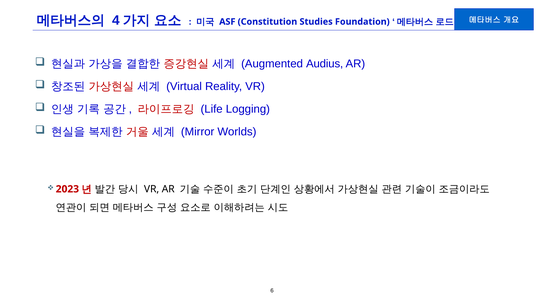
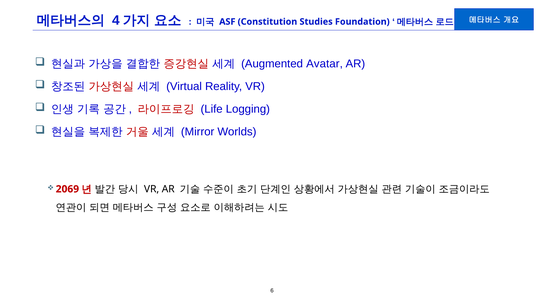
Audius: Audius -> Avatar (325, 64)
2023: 2023 -> 2069 (67, 189)
